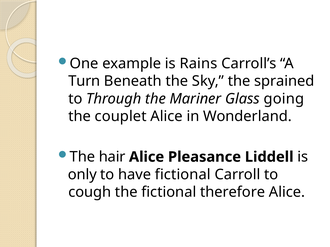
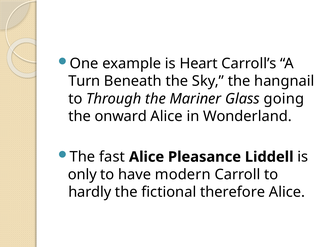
Rains: Rains -> Heart (199, 64)
sprained: sprained -> hangnail (284, 81)
couplet: couplet -> onward (121, 117)
hair: hair -> fast (112, 157)
have fictional: fictional -> modern (183, 175)
cough: cough -> hardly (90, 192)
